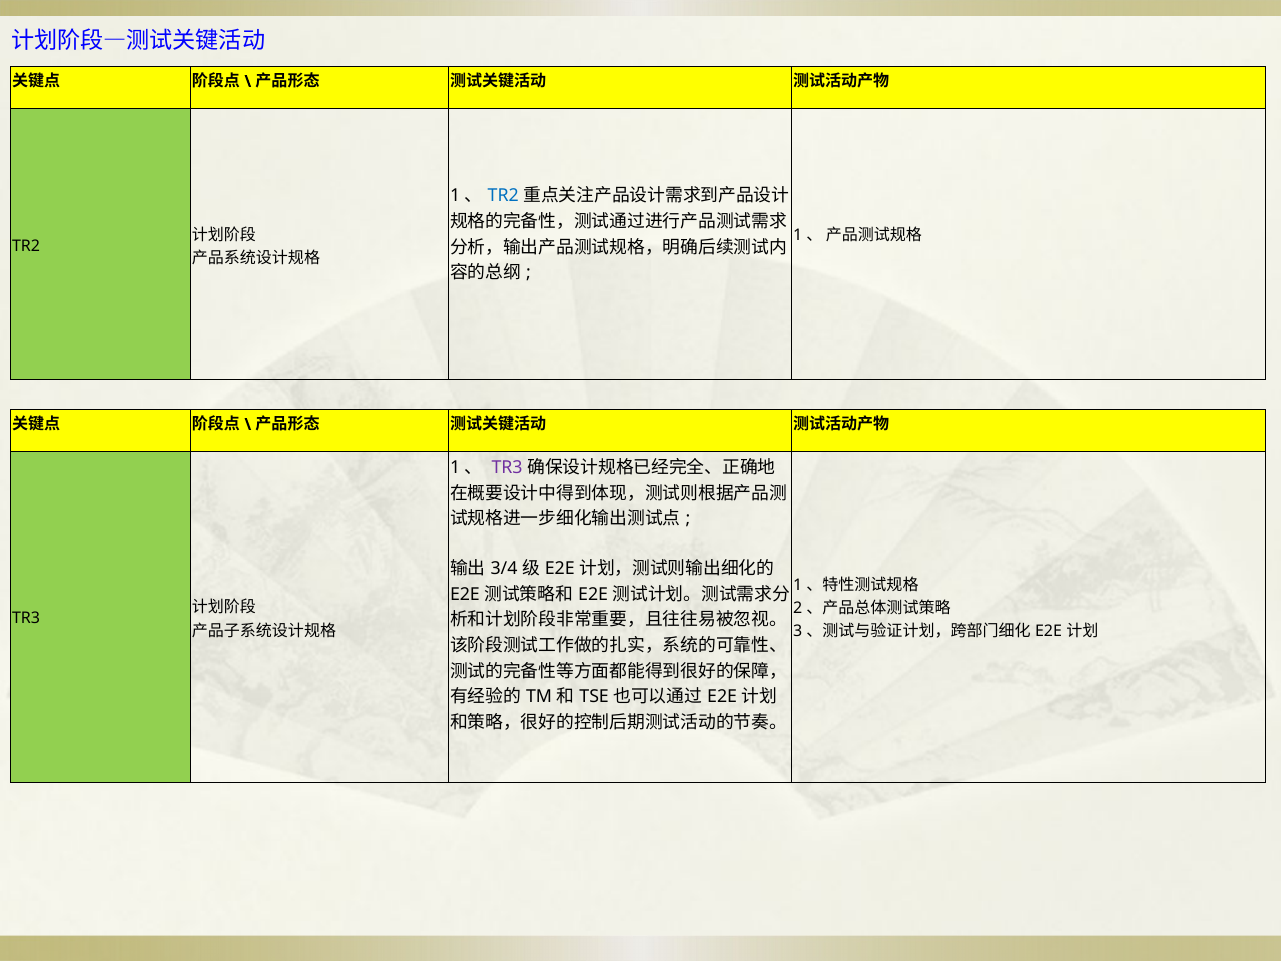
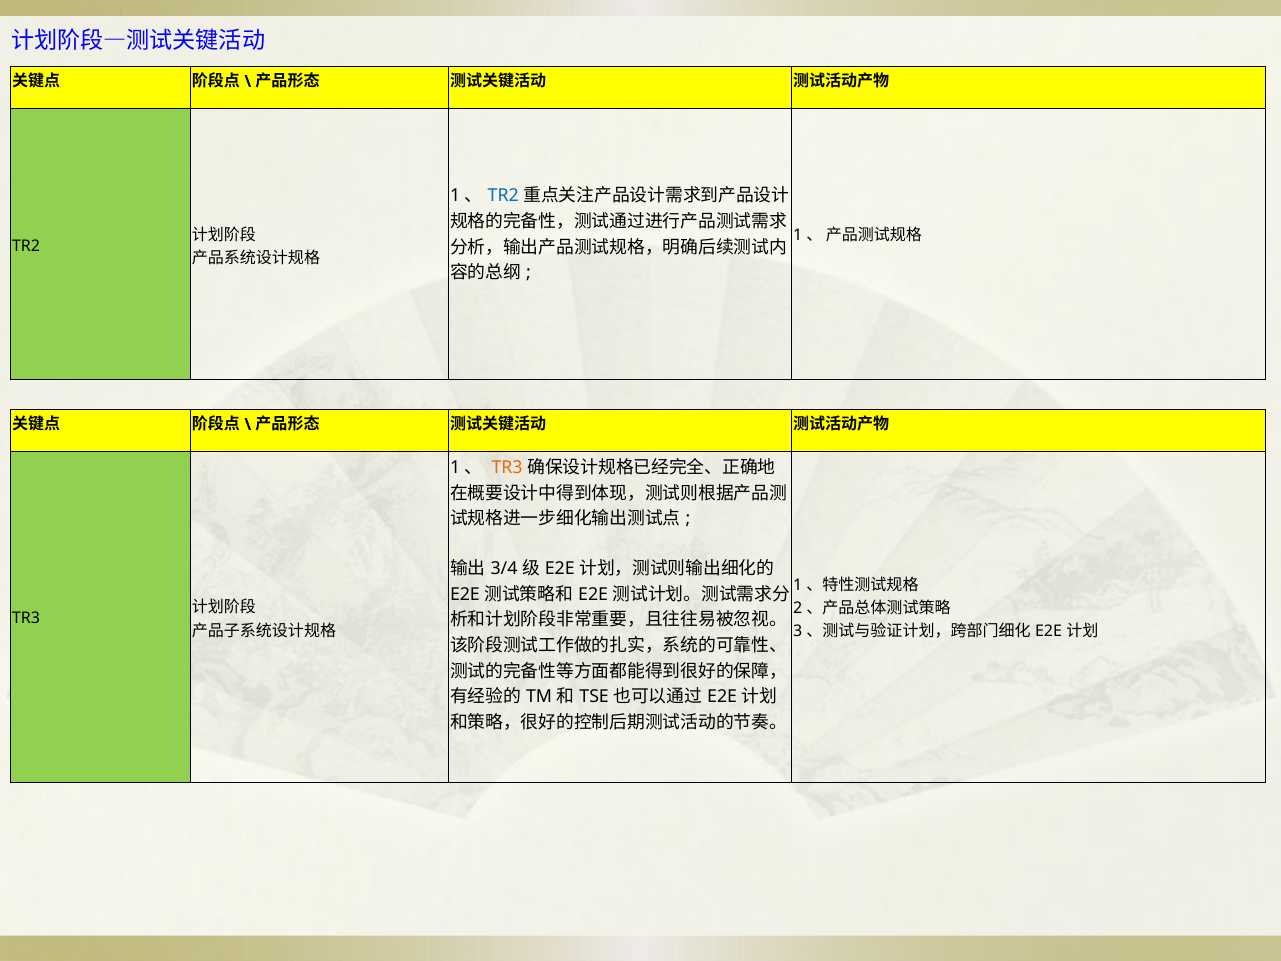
TR3 colour: purple -> orange (507, 468)
